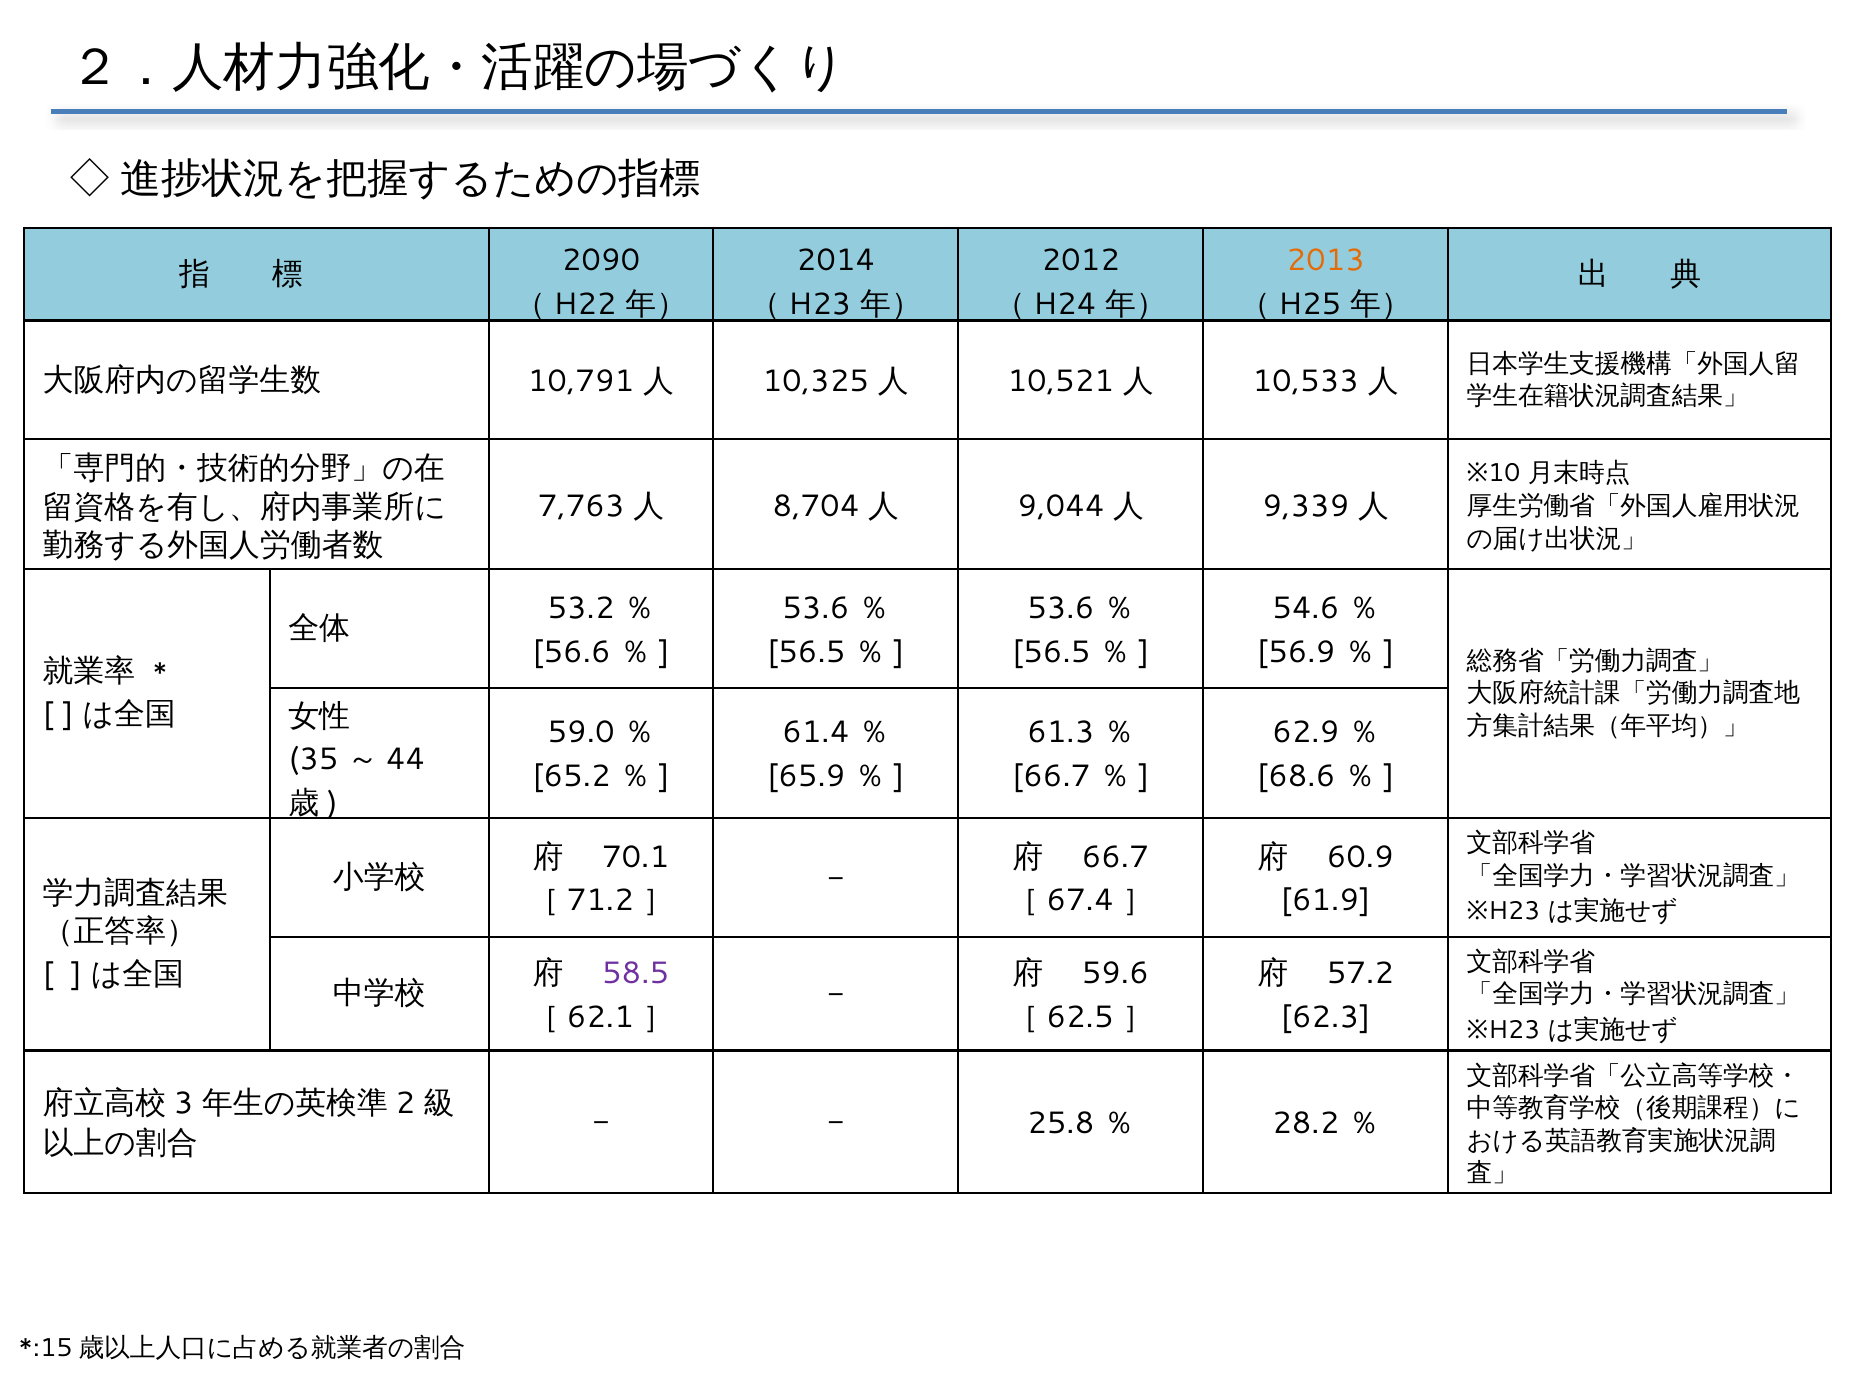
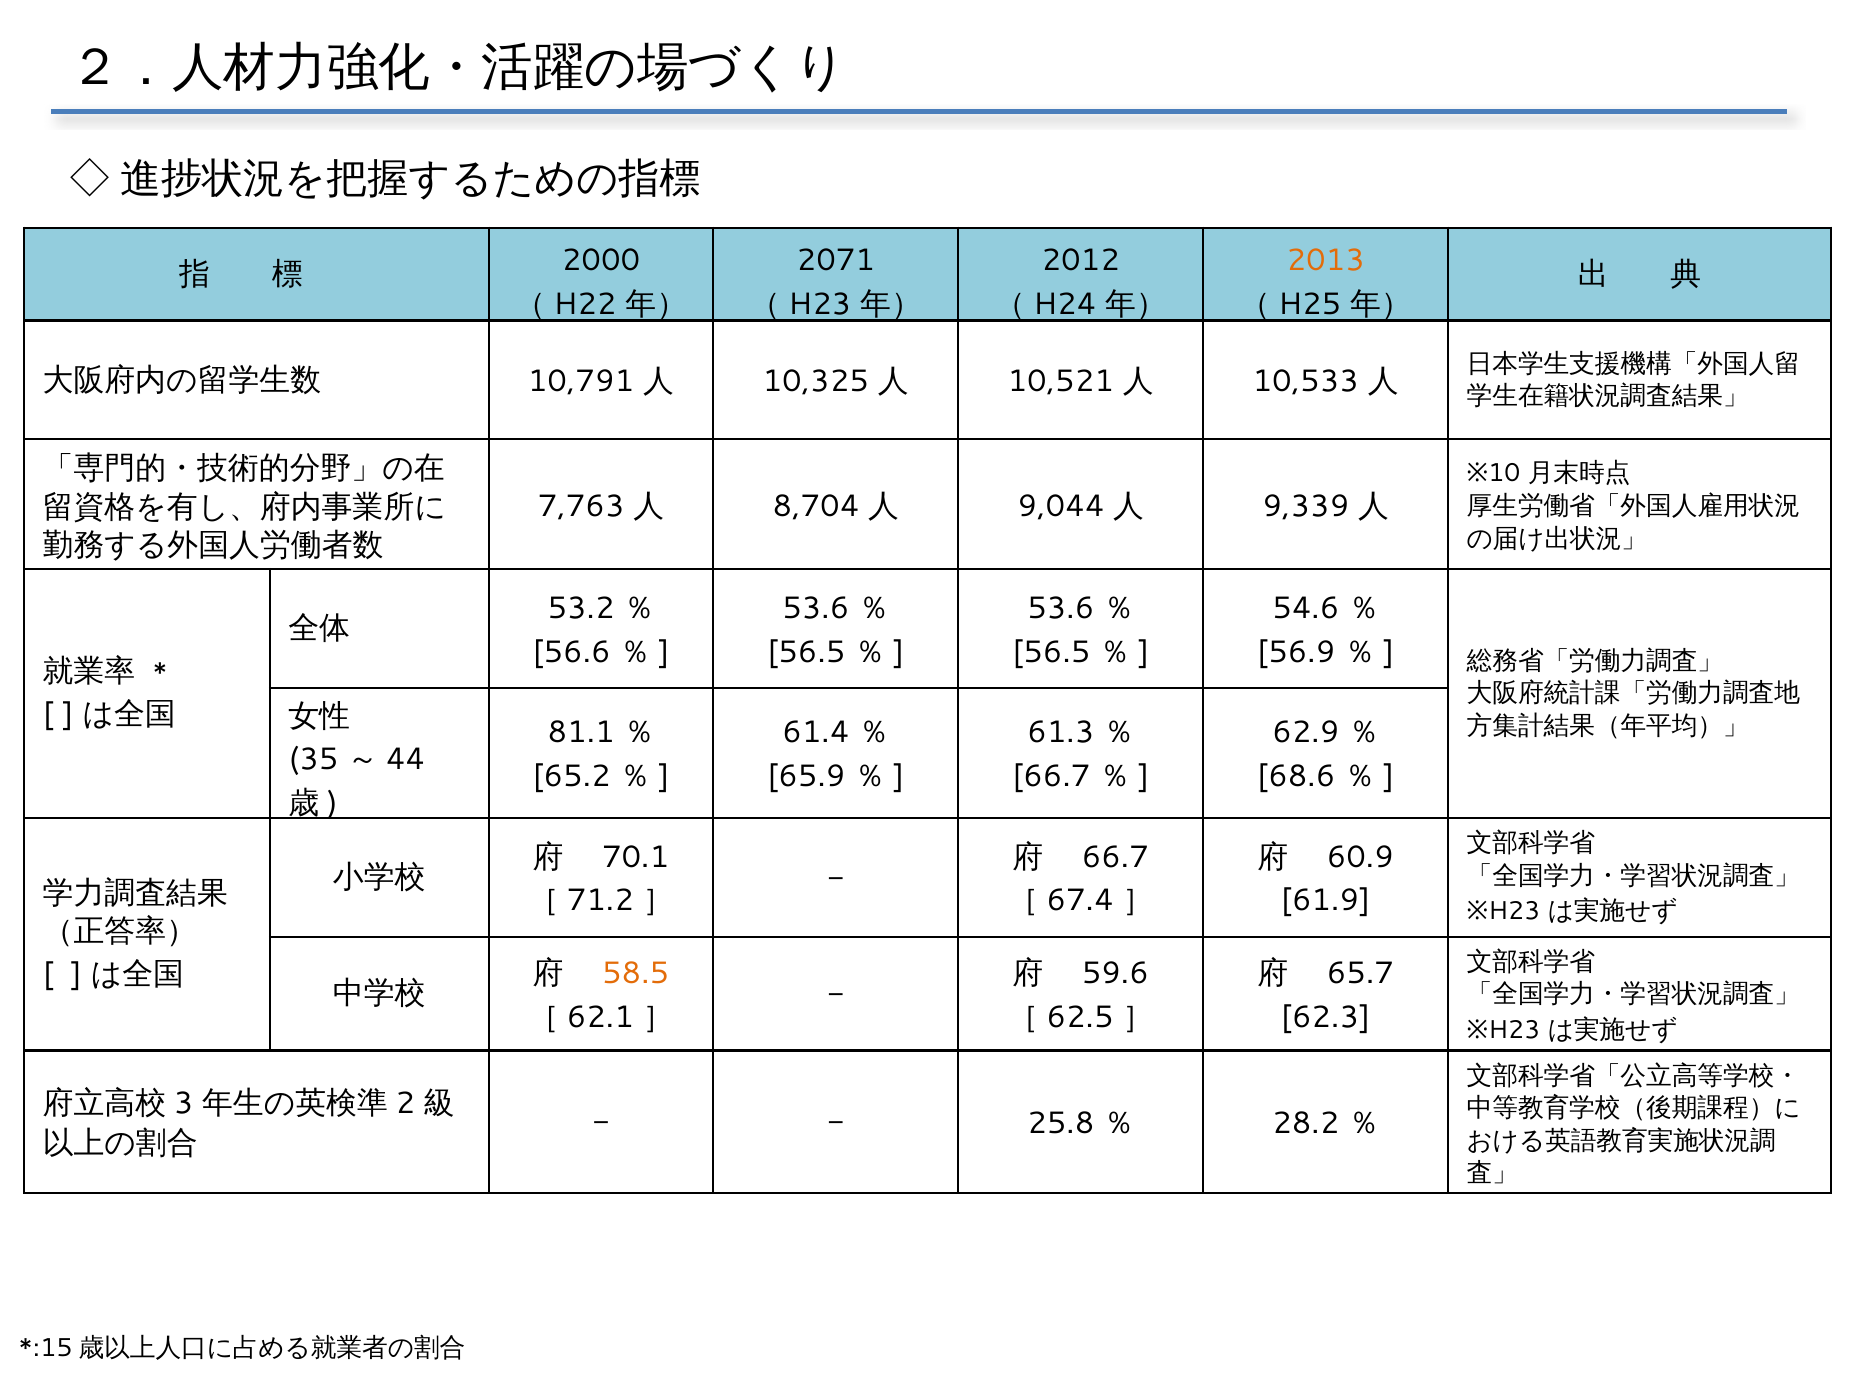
2014: 2014 -> 2071 (836, 261)
2090: 2090 -> 2000 (601, 261)
59.0: 59.0 -> 81.1 (581, 733)
58.5 colour: purple -> orange (636, 974)
57.2: 57.2 -> 65.7 (1360, 974)
